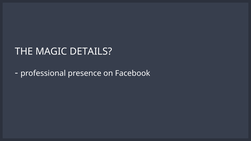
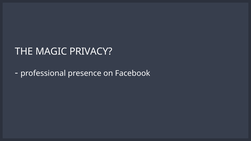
DETAILS: DETAILS -> PRIVACY (91, 52)
